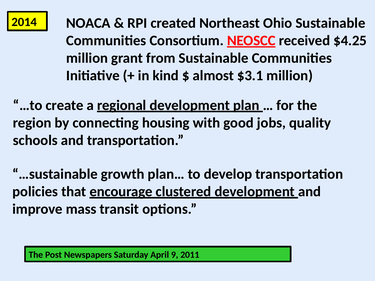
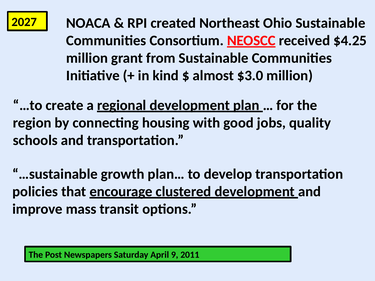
2014: 2014 -> 2027 (24, 22)
$3.1: $3.1 -> $3.0 (250, 76)
